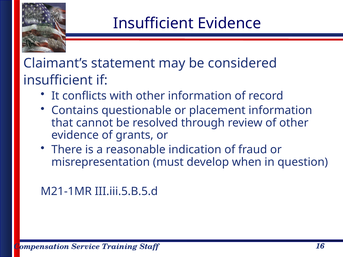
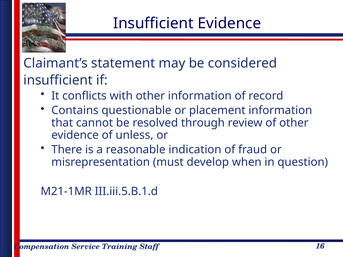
grants: grants -> unless (134, 135)
III.iii.5.B.5.d: III.iii.5.B.5.d -> III.iii.5.B.1.d (126, 191)
